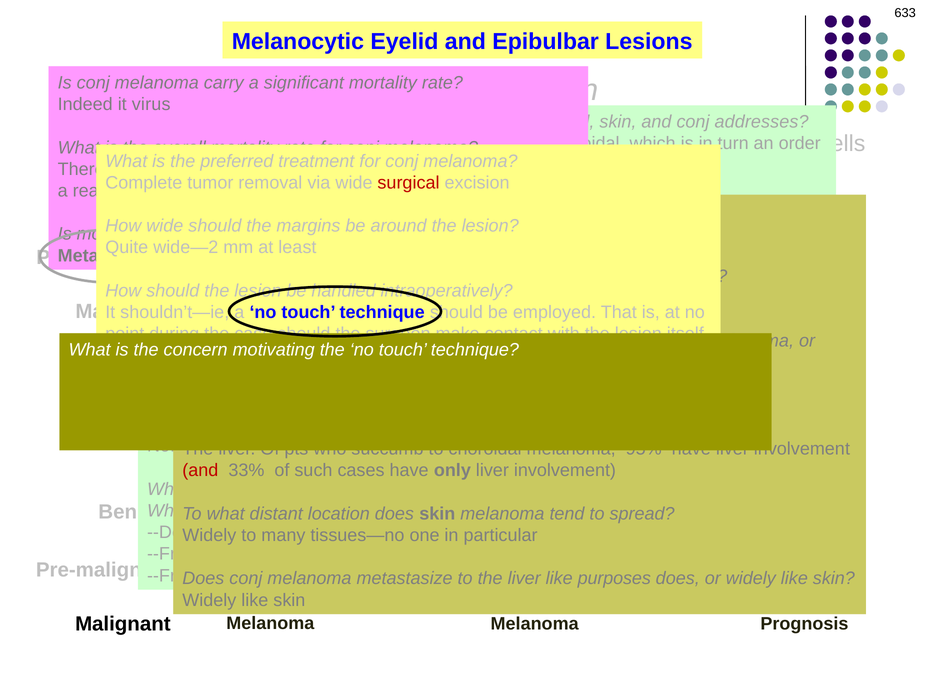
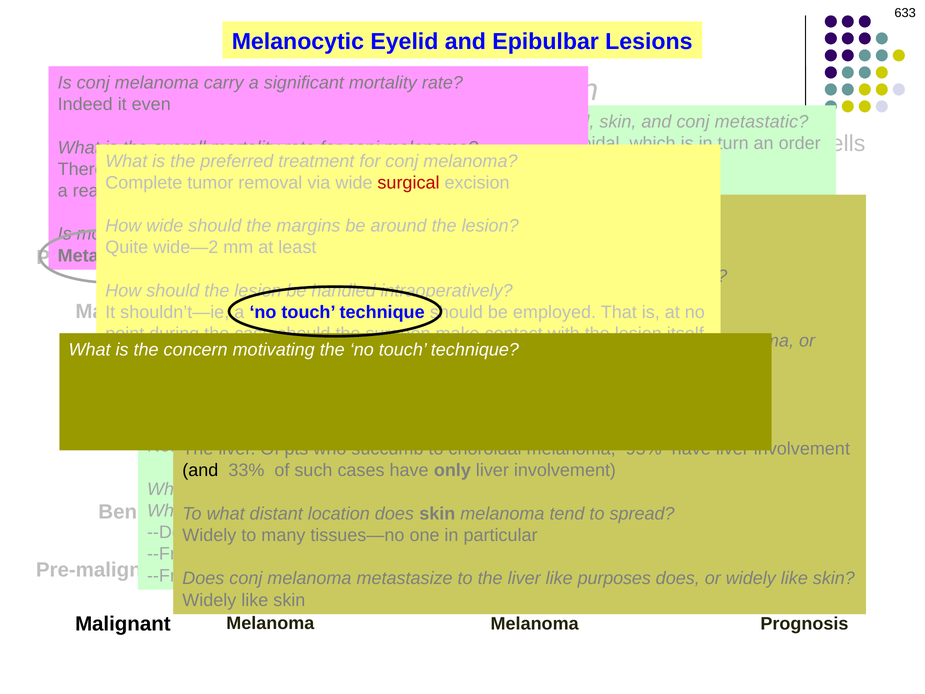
virus: virus -> even (151, 104)
conj addresses: addresses -> metastatic (762, 122)
and colour: red -> black (200, 470)
